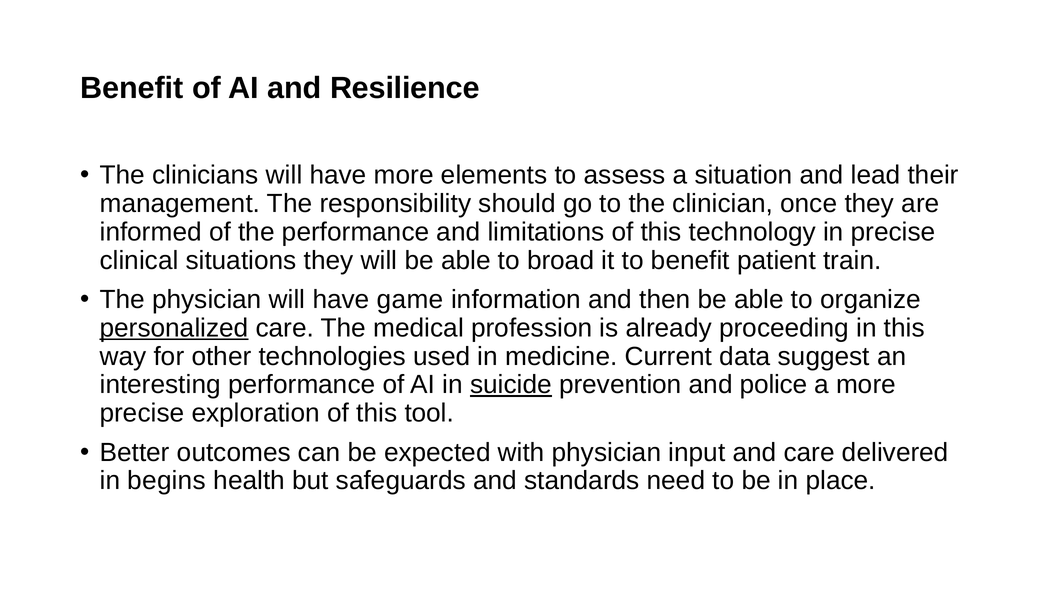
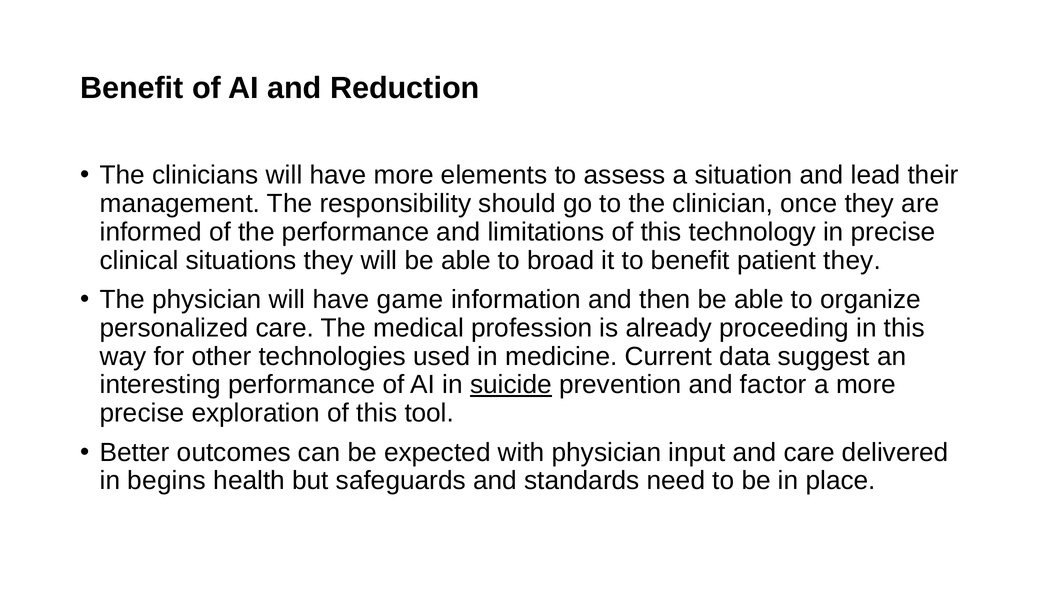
Resilience: Resilience -> Reduction (405, 88)
patient train: train -> they (852, 260)
personalized underline: present -> none (174, 328)
police: police -> factor (773, 384)
